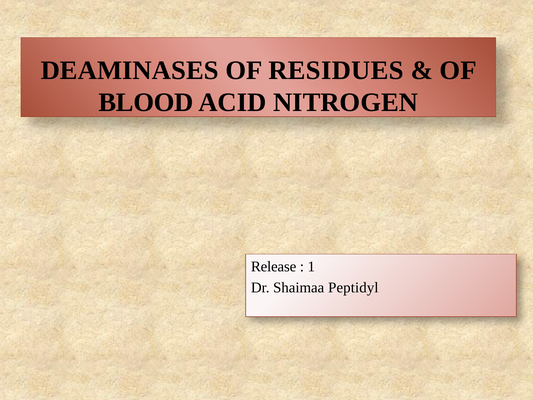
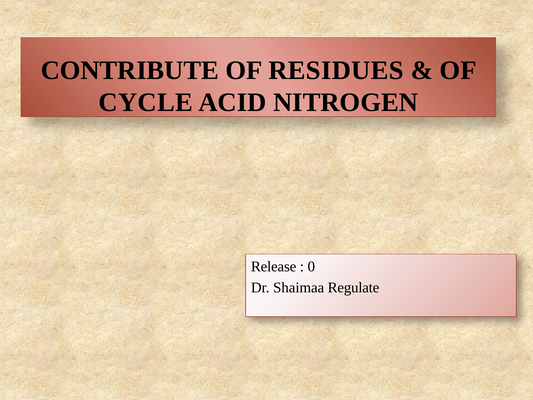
DEAMINASES: DEAMINASES -> CONTRIBUTE (130, 70)
BLOOD: BLOOD -> CYCLE (146, 102)
1: 1 -> 0 (311, 267)
Peptidyl: Peptidyl -> Regulate (353, 287)
